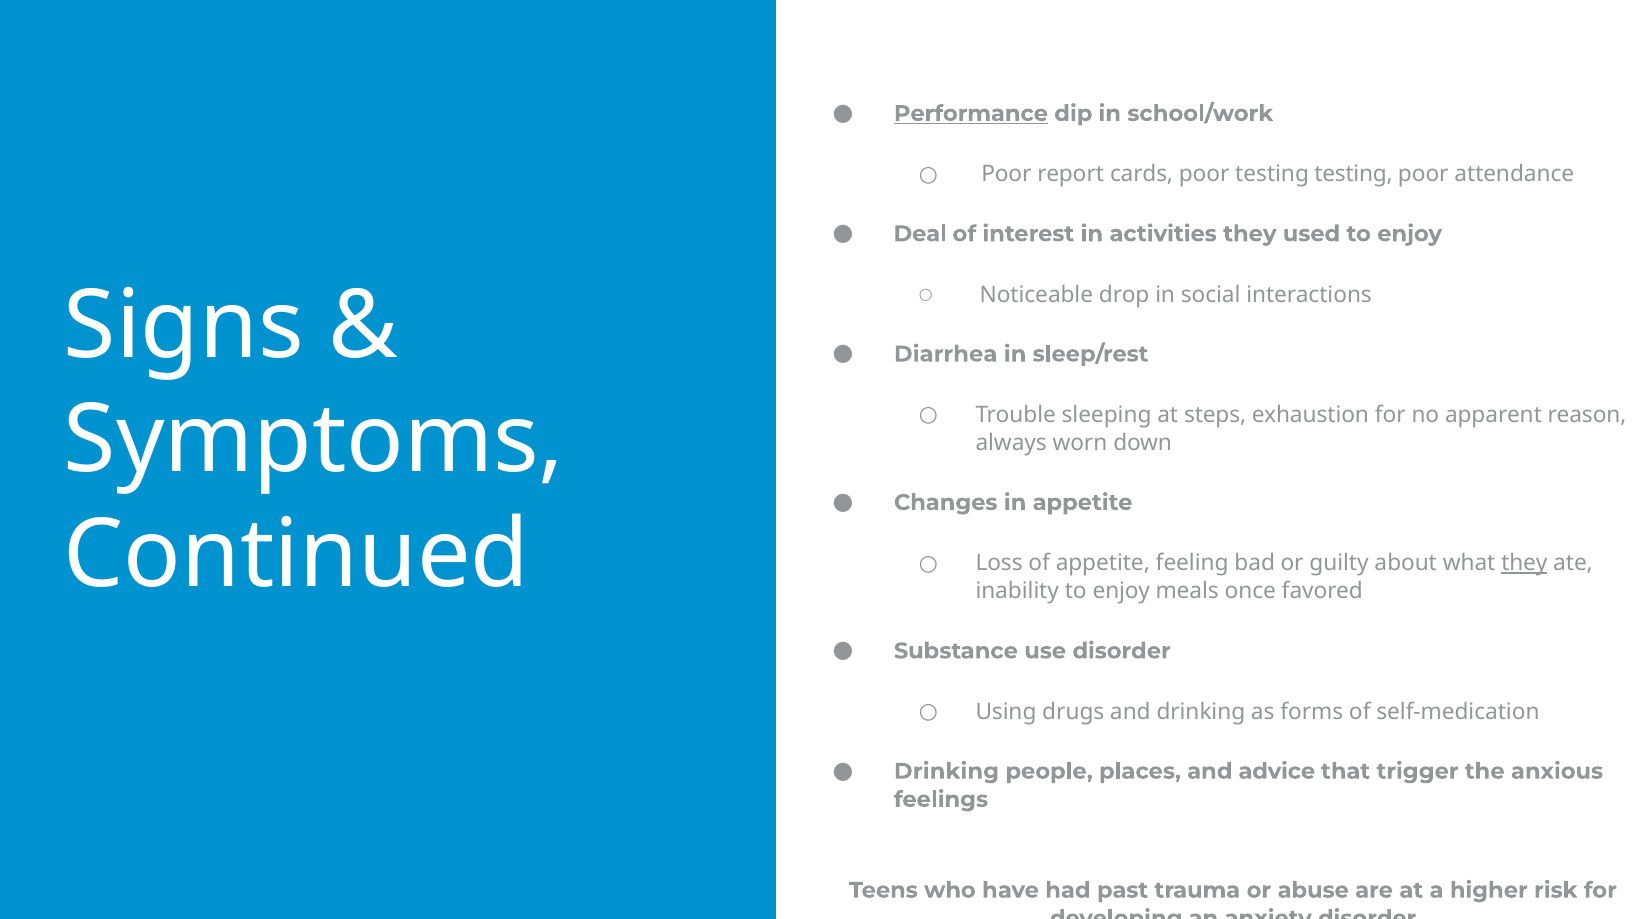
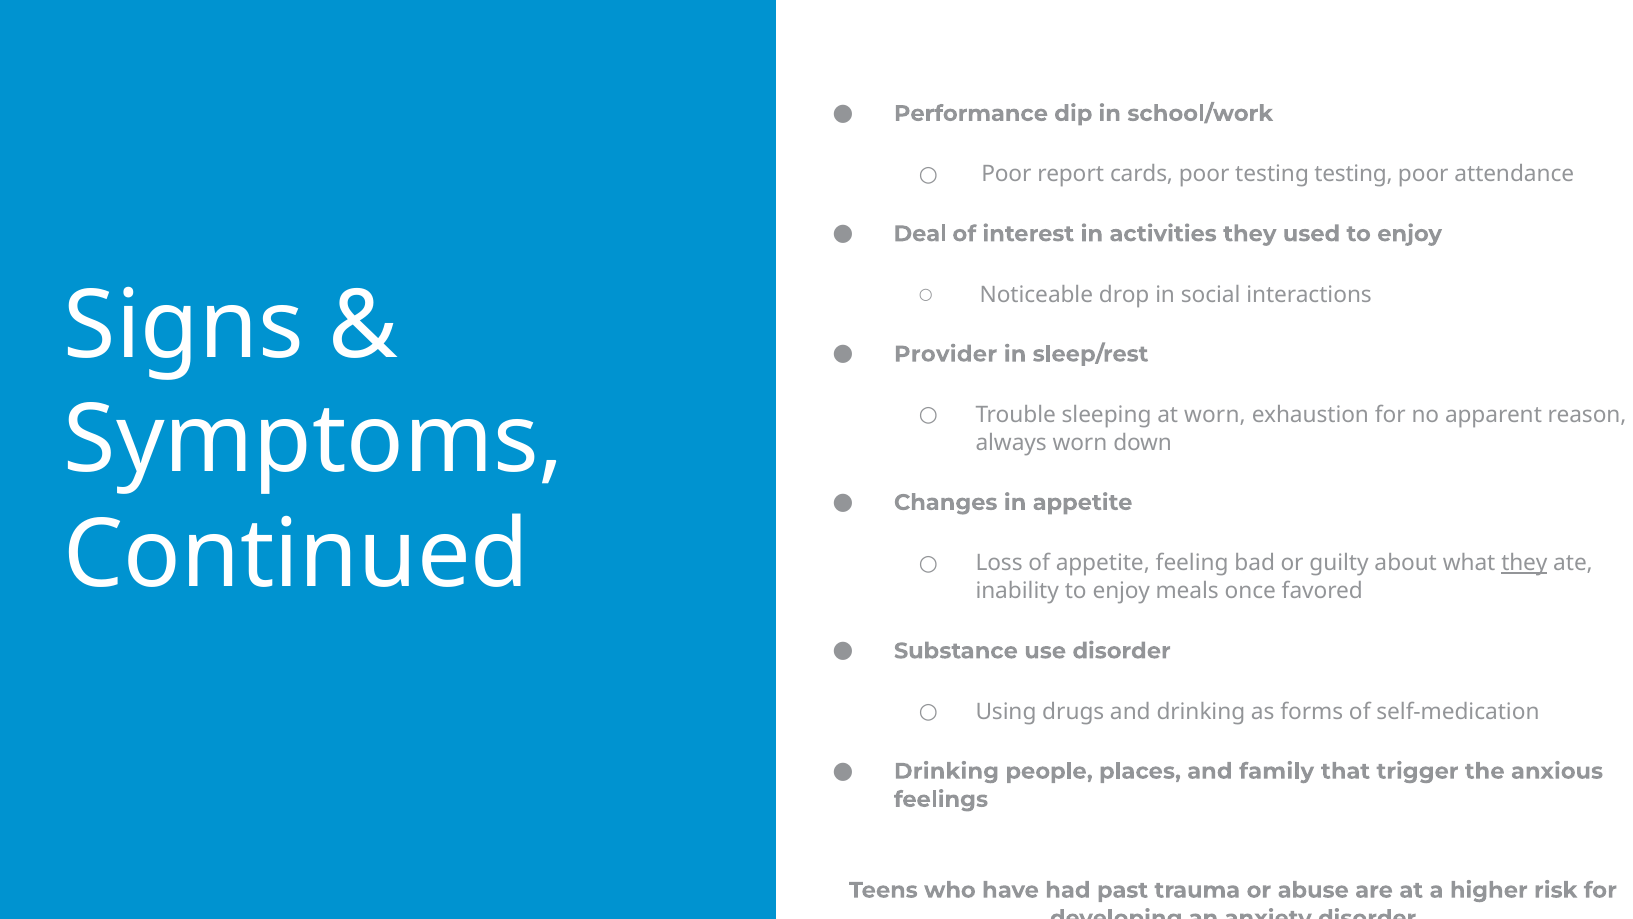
Performance underline: present -> none (971, 113)
Diarrhea: Diarrhea -> Provider (946, 354)
at steps: steps -> worn (1215, 415)
advice: advice -> family (1277, 771)
